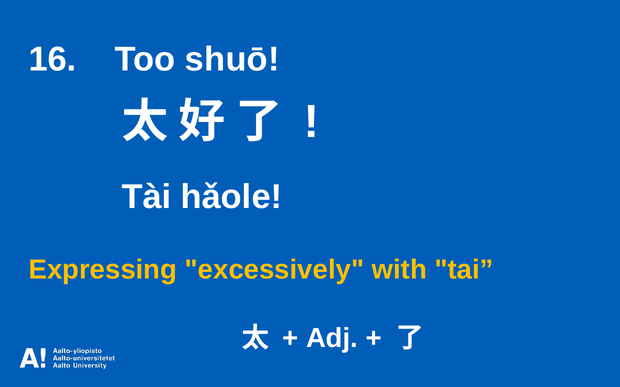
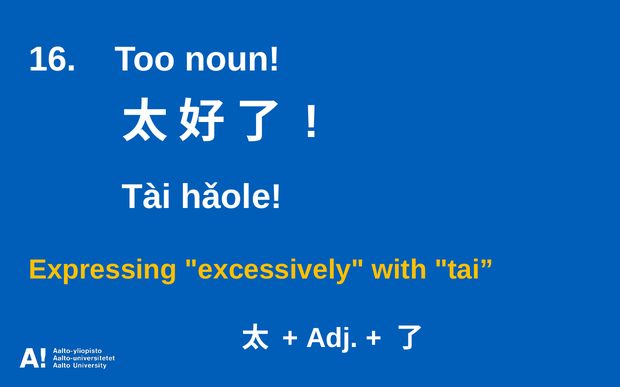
shuō: shuō -> noun (232, 60)
